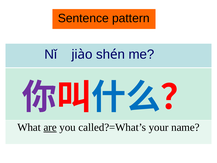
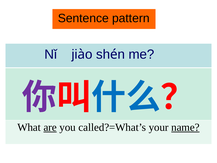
name underline: none -> present (185, 127)
